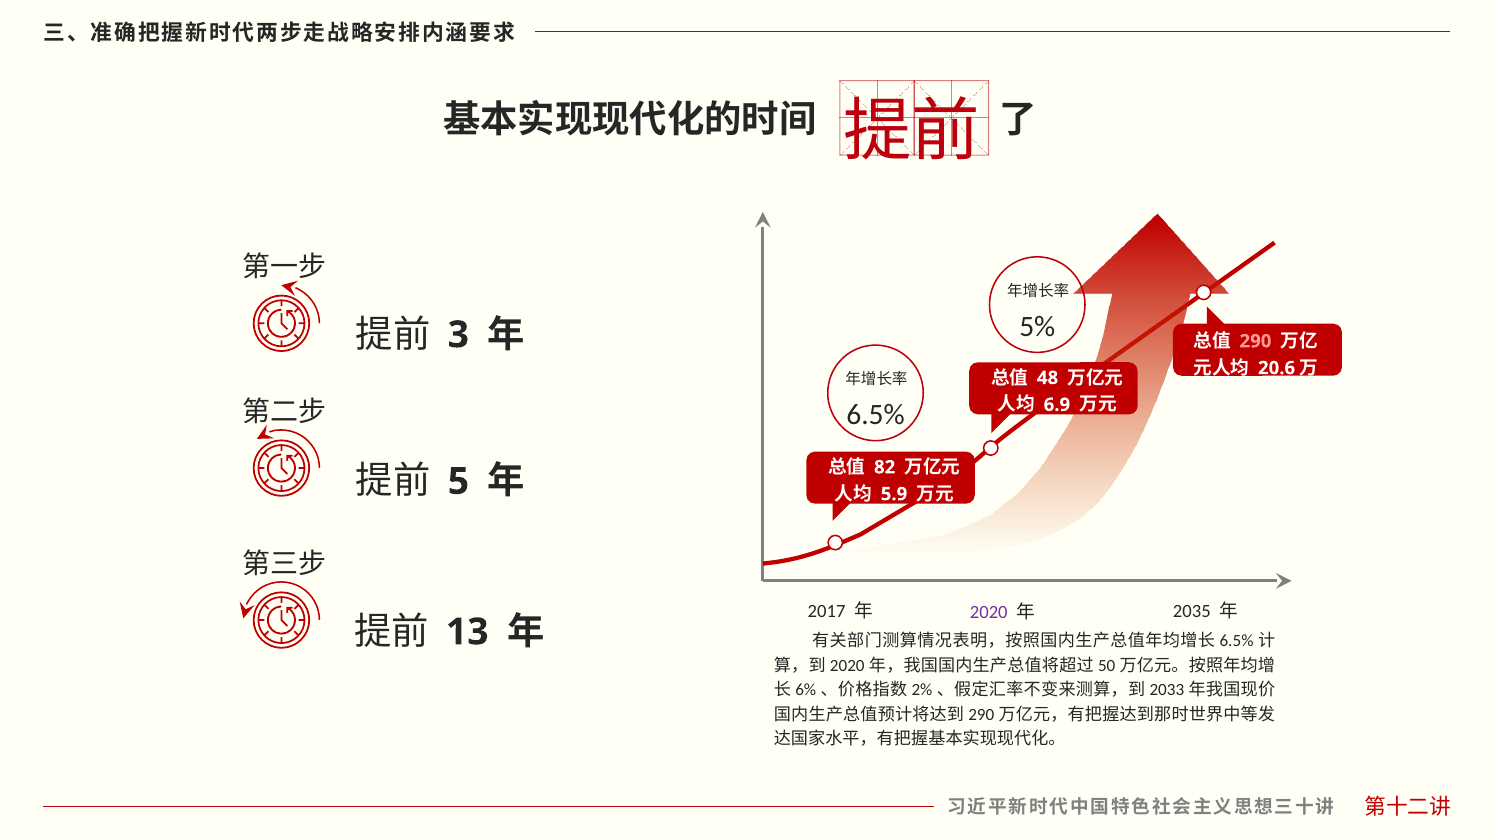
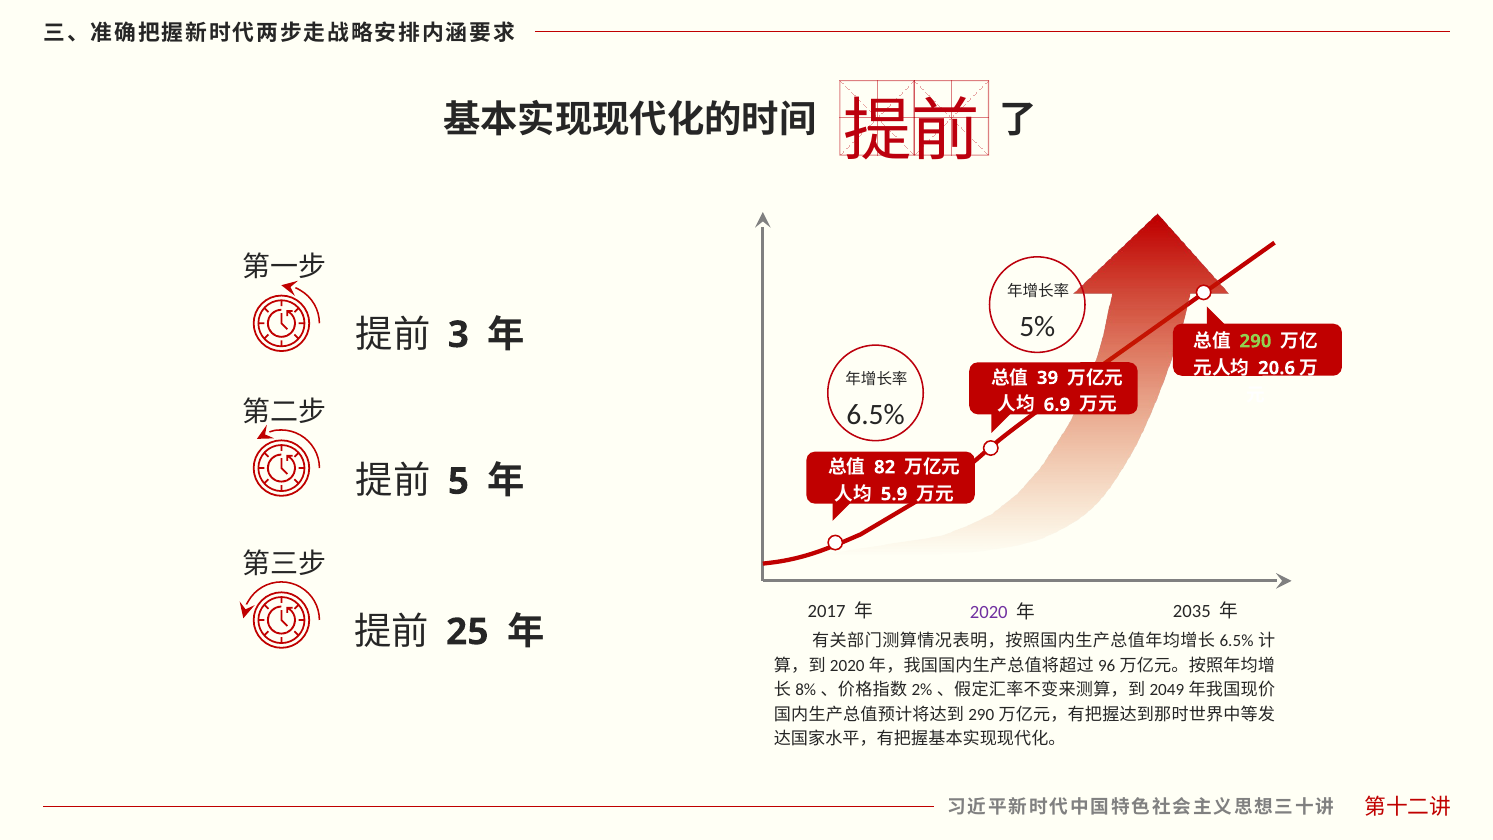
290 colour: pink -> light green (1255, 341)
48: 48 -> 39 (1048, 378)
13: 13 -> 25 (467, 632)
50: 50 -> 96 (1107, 665)
6%: 6% -> 8% (806, 690)
2033: 2033 -> 2049 (1167, 690)
